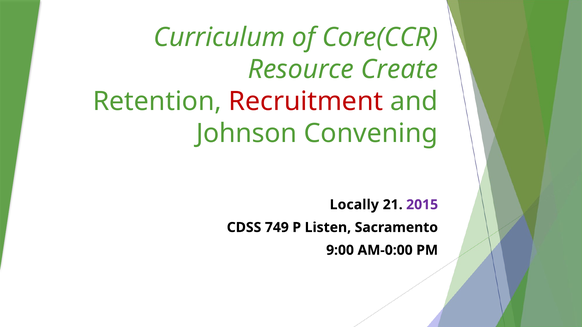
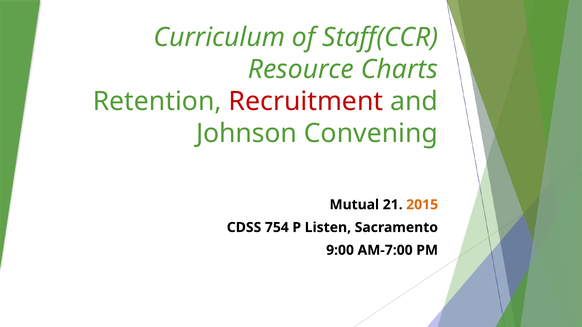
Core(CCR: Core(CCR -> Staff(CCR (380, 37)
Create: Create -> Charts (399, 69)
Locally: Locally -> Mutual (354, 205)
2015 colour: purple -> orange (422, 205)
749: 749 -> 754 (277, 228)
AM-0:00: AM-0:00 -> AM-7:00 (385, 250)
